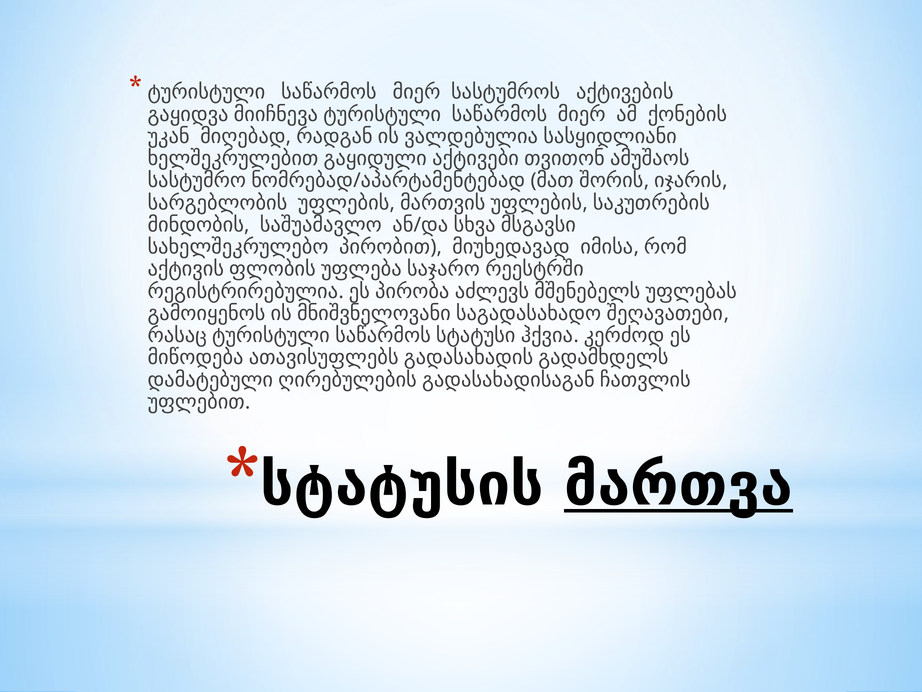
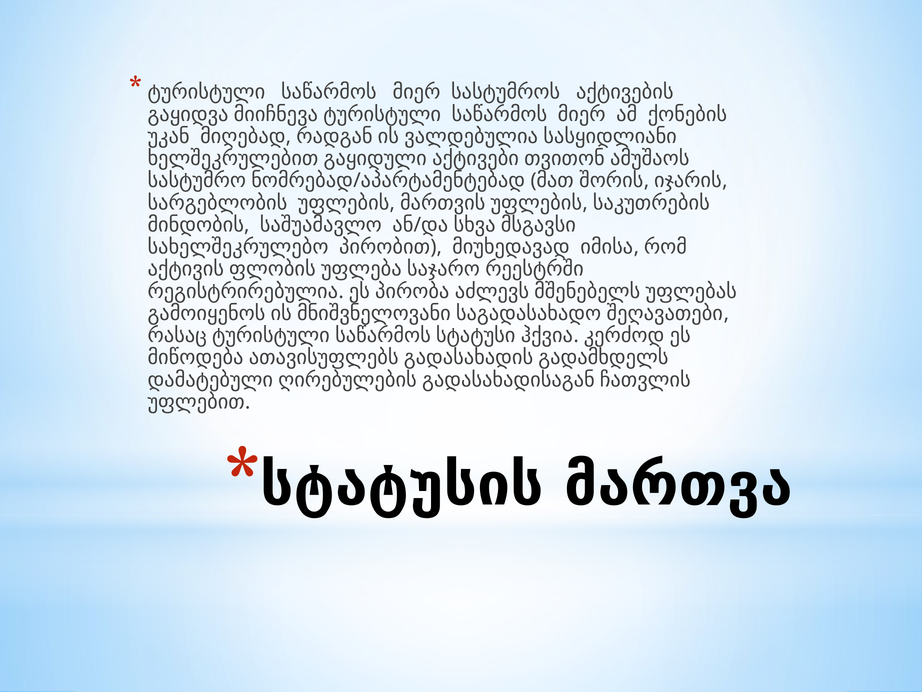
მართვა underline: present -> none (679, 485)
